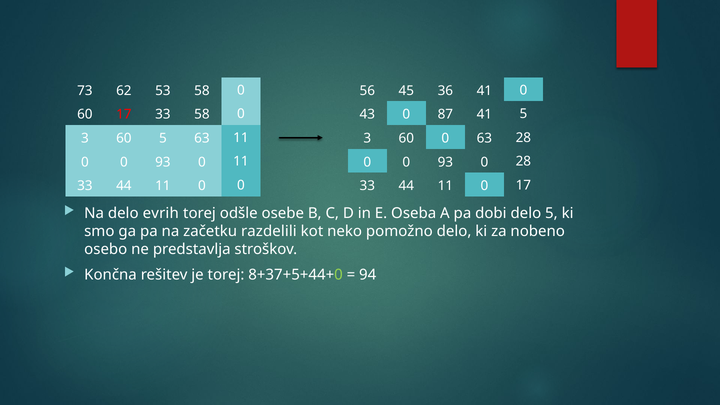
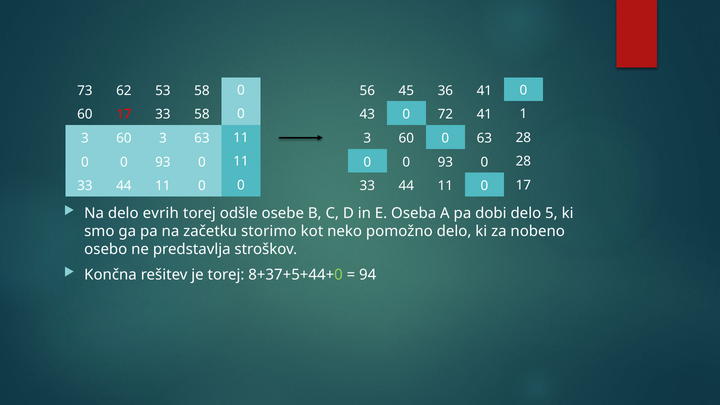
87: 87 -> 72 (445, 115)
41 5: 5 -> 1 (523, 114)
60 5: 5 -> 3 (163, 138)
razdelili: razdelili -> storimo (269, 231)
